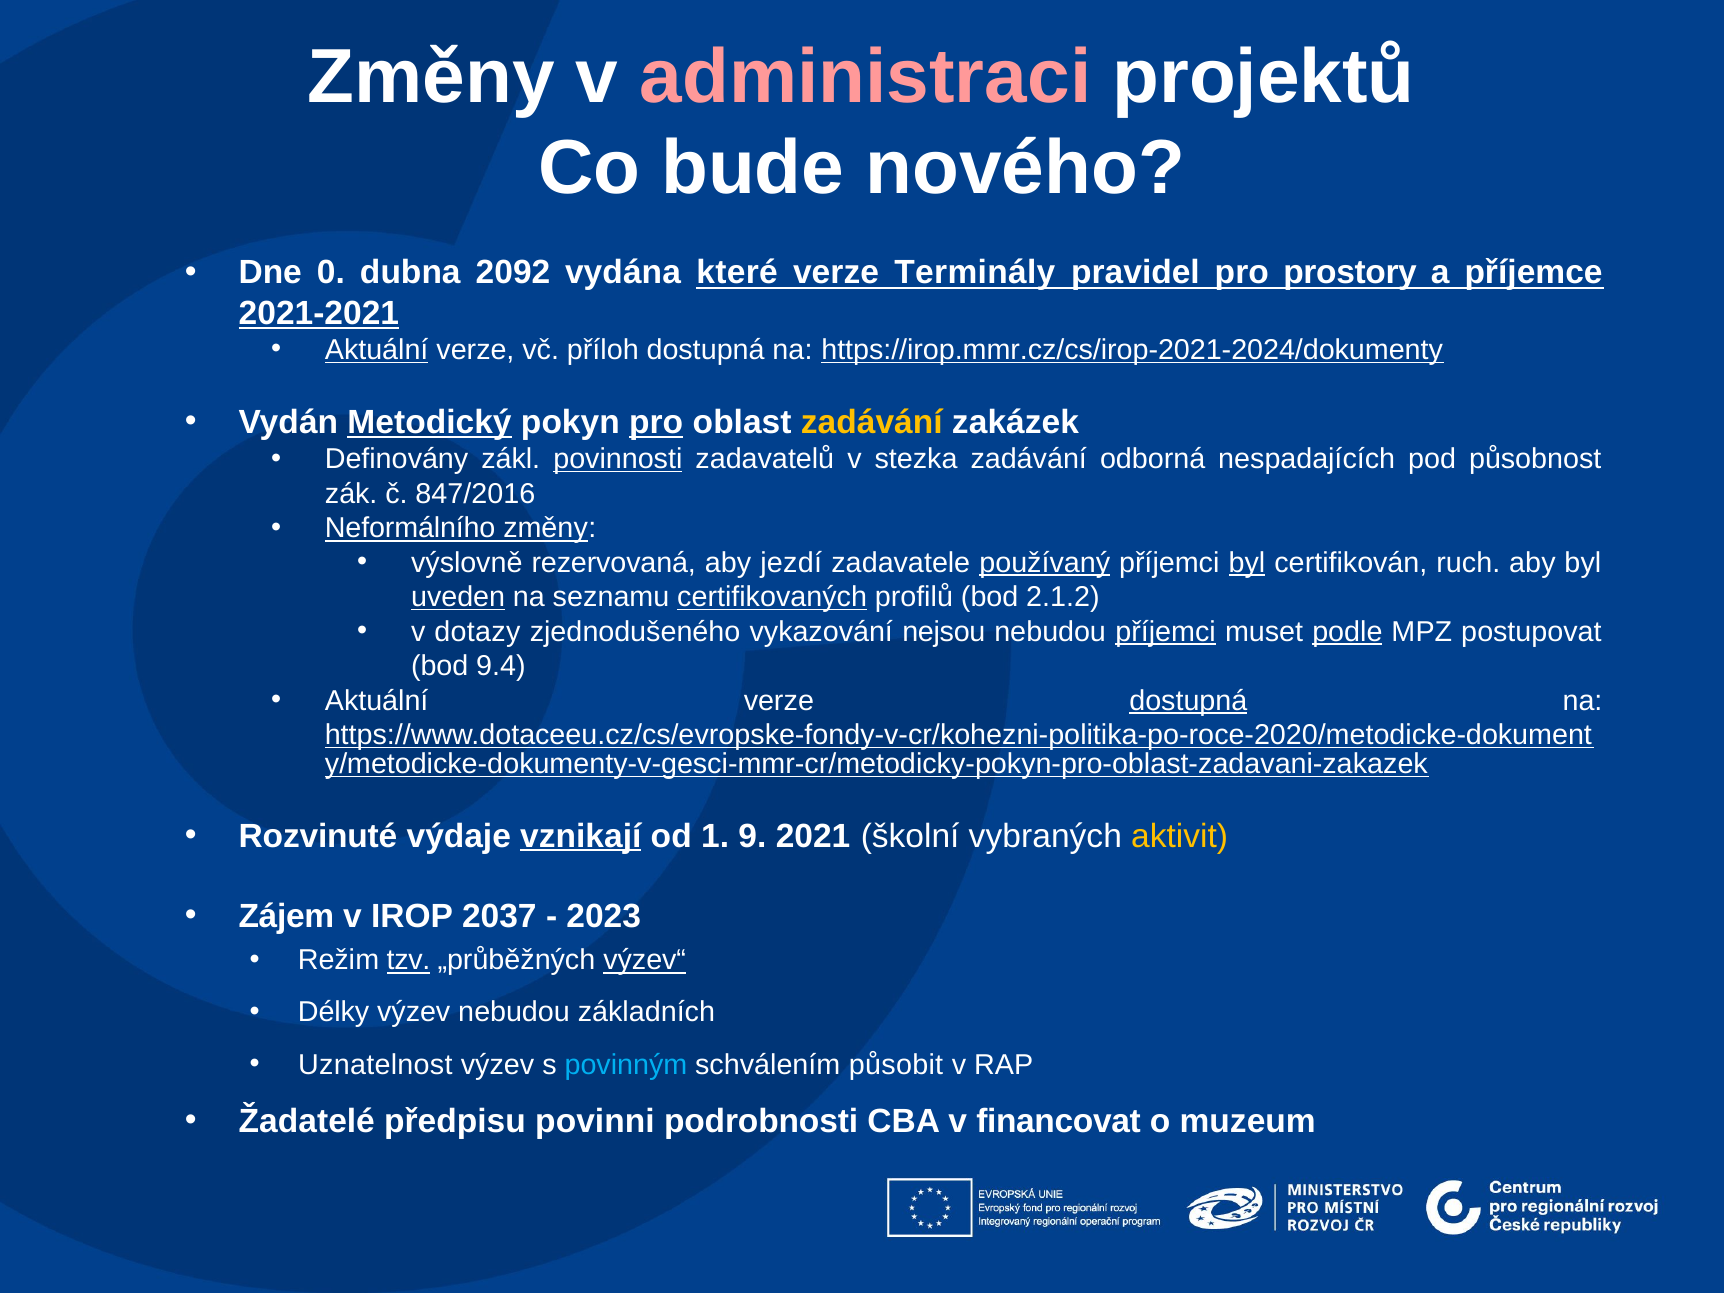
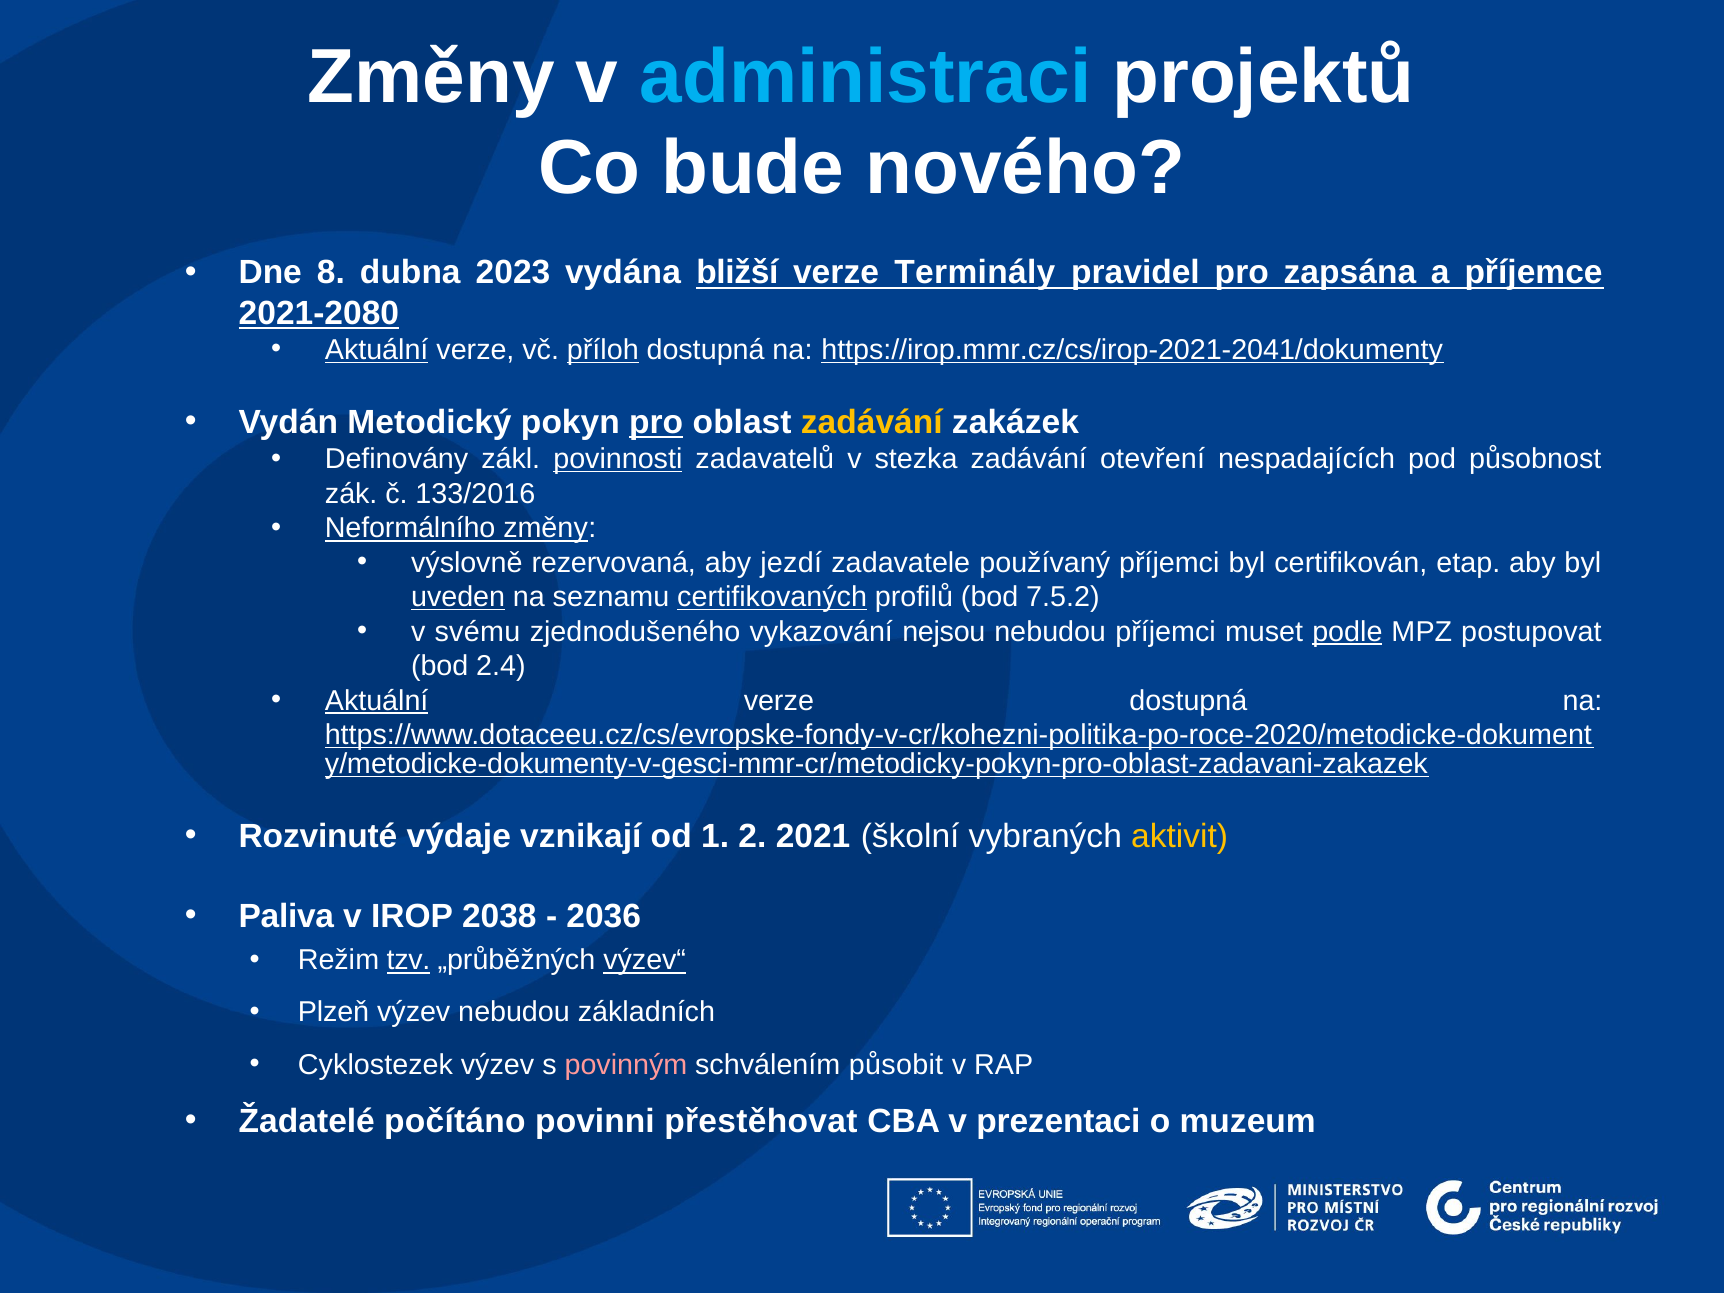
administraci colour: pink -> light blue (866, 77)
0: 0 -> 8 (331, 273)
2092: 2092 -> 2023 (513, 273)
které: které -> bližší (737, 273)
prostory: prostory -> zapsána (1350, 273)
2021-2021: 2021-2021 -> 2021-2080 (319, 313)
příloh underline: none -> present (603, 350)
https://irop.mmr.cz/cs/irop-2021-2024/dokumenty: https://irop.mmr.cz/cs/irop-2021-2024/dokumenty -> https://irop.mmr.cz/cs/irop-2021-2041/dokumenty (1132, 350)
Metodický underline: present -> none (430, 422)
odborná: odborná -> otevření (1153, 459)
847/2016: 847/2016 -> 133/2016 (475, 494)
používaný underline: present -> none (1045, 563)
byl underline: present -> none (1247, 563)
ruch: ruch -> etap (1468, 563)
2.1.2: 2.1.2 -> 7.5.2 (1063, 597)
dotazy: dotazy -> svému (477, 632)
příjemci underline: present -> none (1166, 632)
9.4: 9.4 -> 2.4 (501, 666)
Aktuální underline: none -> present (377, 701)
dostupná underline: present -> none (1188, 701)
vznikají underline: present -> none (581, 836)
9: 9 -> 2 (752, 836)
Zájem: Zájem -> Paliva (286, 917)
2037: 2037 -> 2038 (499, 917)
2023: 2023 -> 2036 (604, 917)
Délky: Délky -> Plzeň (334, 1013)
Uznatelnost: Uznatelnost -> Cyklostezek (376, 1065)
povinným colour: light blue -> pink (626, 1065)
předpisu: předpisu -> počítáno (455, 1121)
podrobnosti: podrobnosti -> přestěhovat (761, 1121)
financovat: financovat -> prezentaci (1058, 1121)
